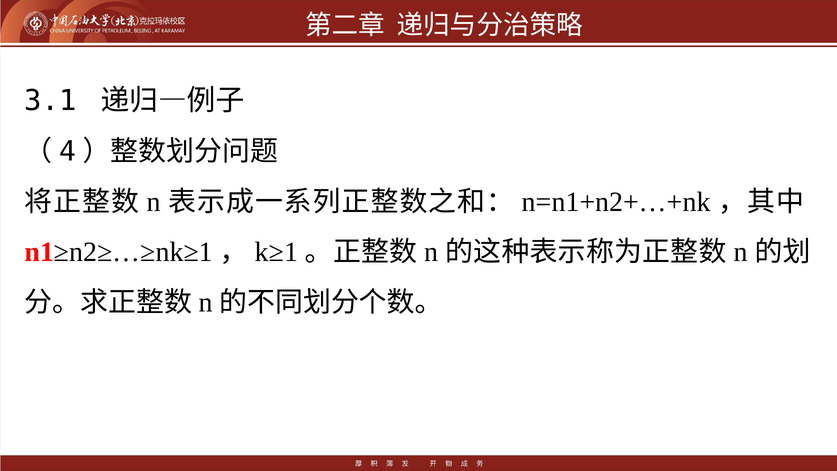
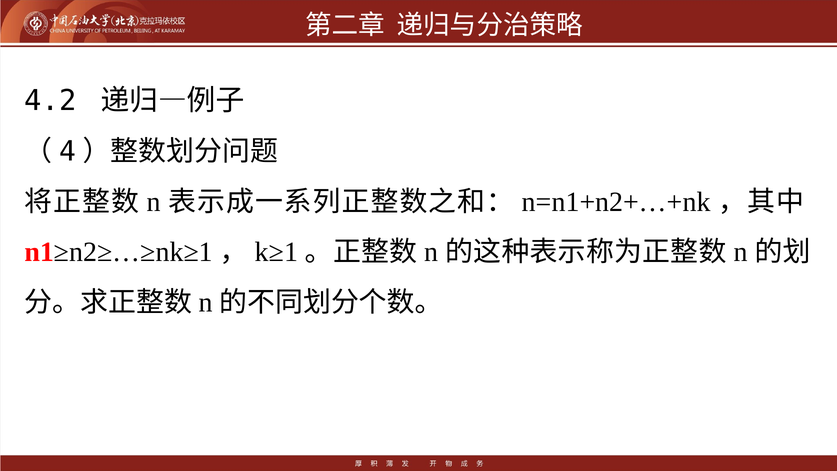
3.1: 3.1 -> 4.2 (50, 101)
